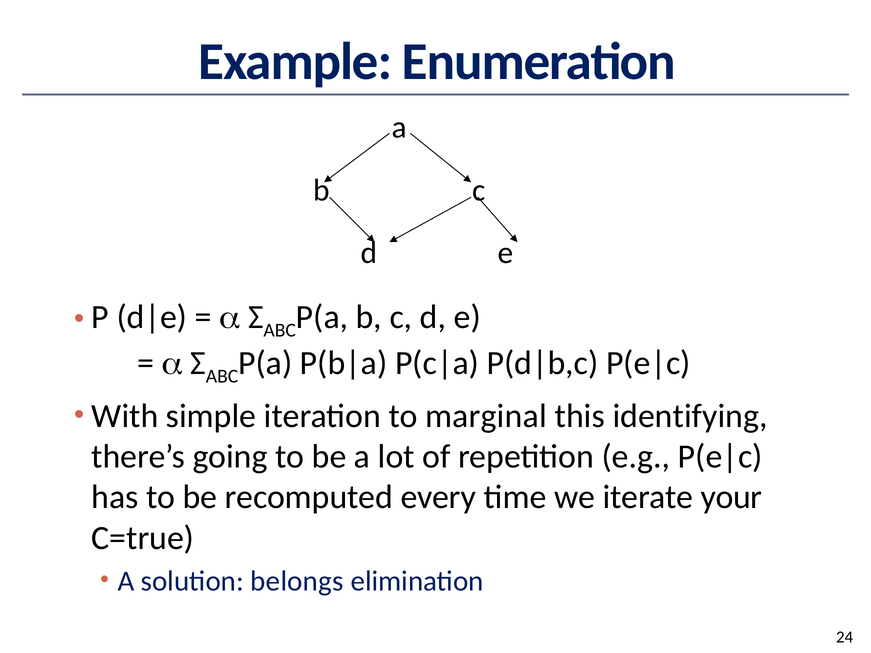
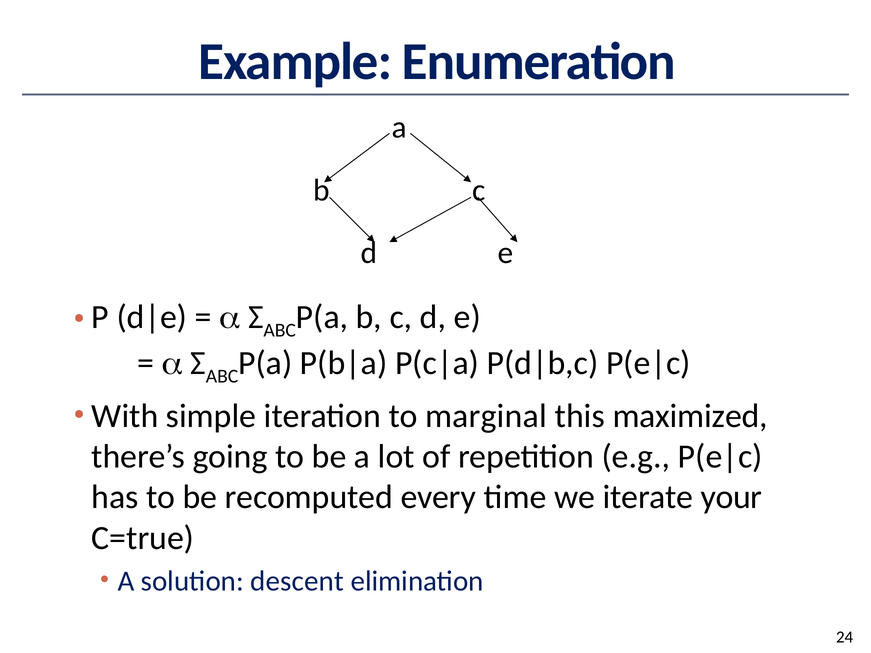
identifying: identifying -> maximized (690, 416)
belongs: belongs -> descent (297, 581)
